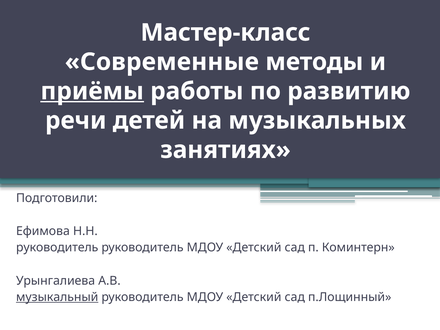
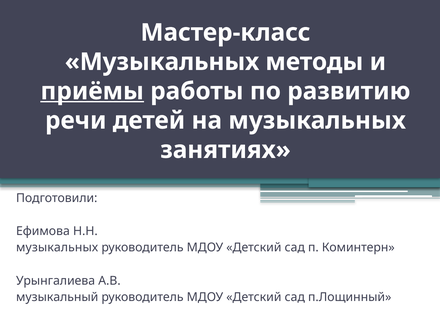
Современные: Современные -> Музыкальных (162, 62)
руководитель: руководитель -> музыкальных (57, 248)
музыкальный underline: present -> none (57, 297)
